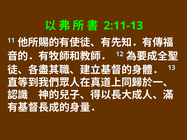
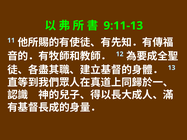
2:11-13: 2:11-13 -> 9:11-13 (123, 26)
